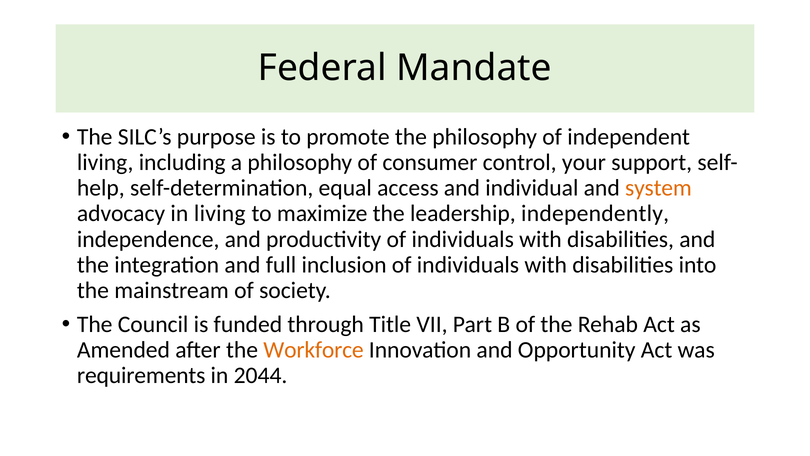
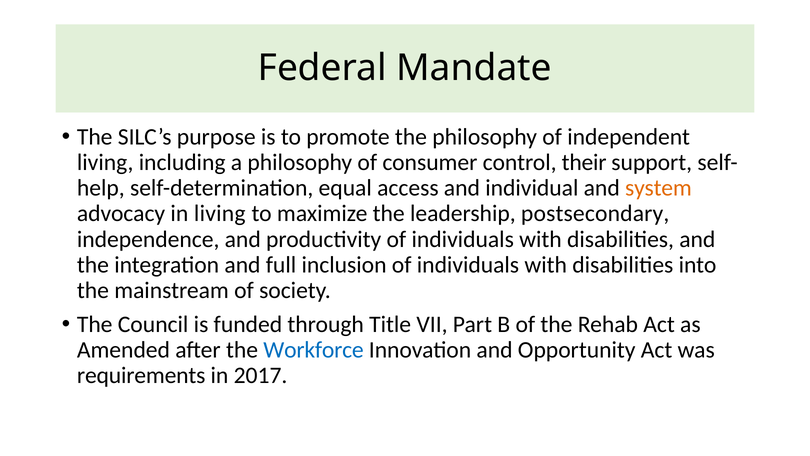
your: your -> their (584, 162)
independently: independently -> postsecondary (595, 214)
Workforce colour: orange -> blue (314, 350)
2044: 2044 -> 2017 (261, 375)
